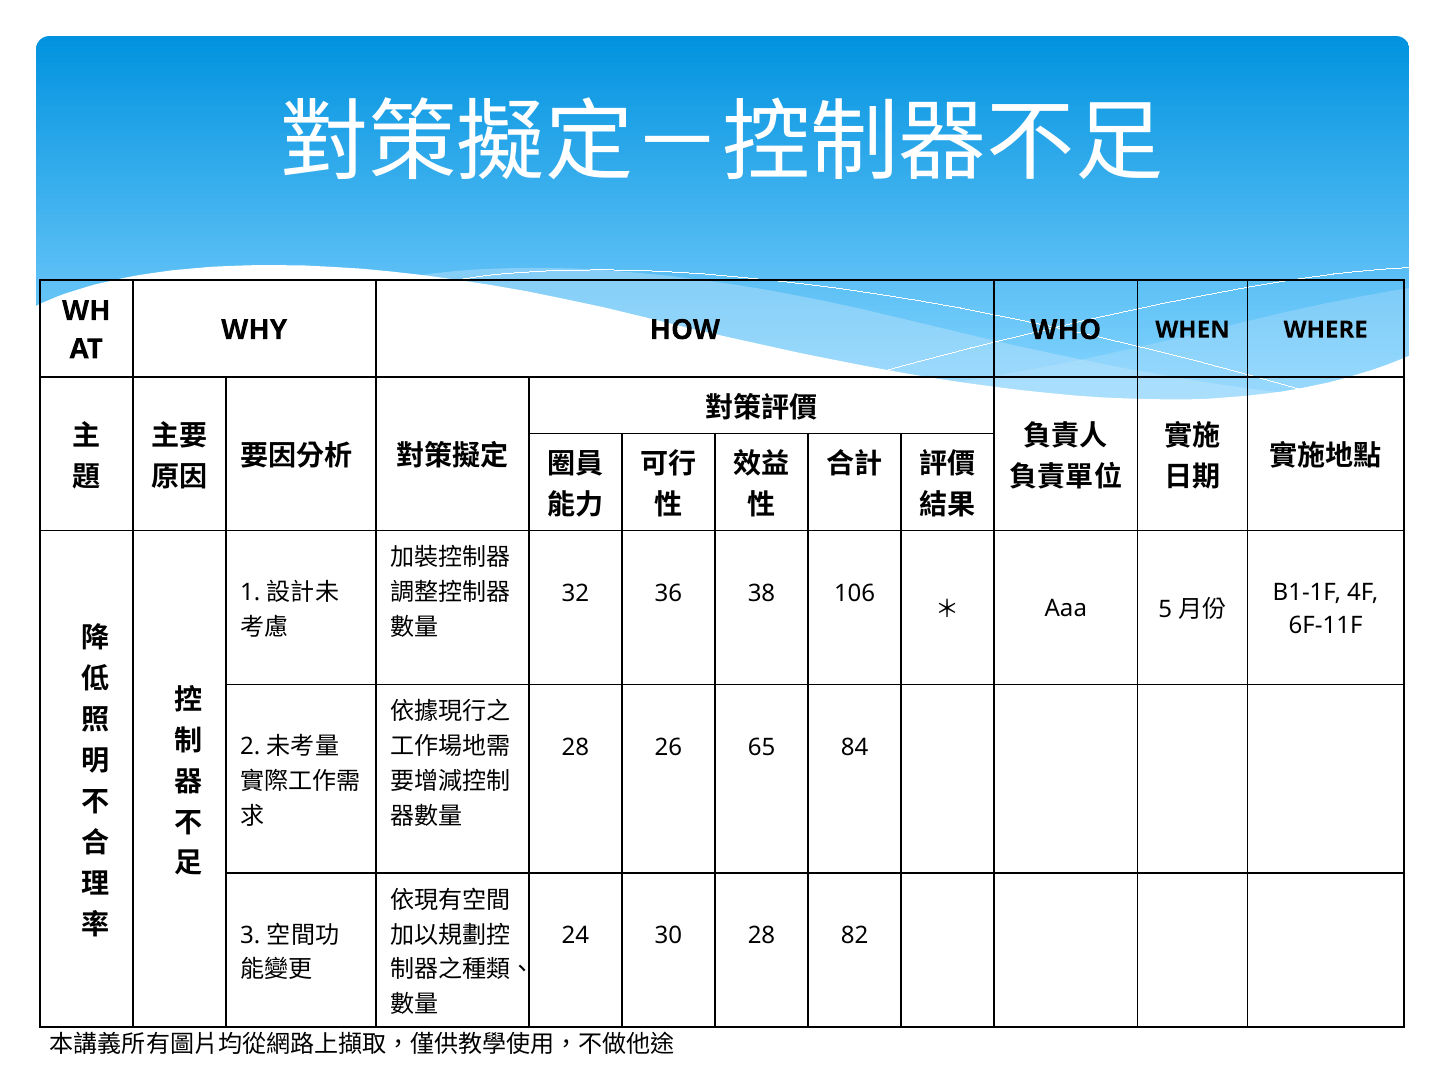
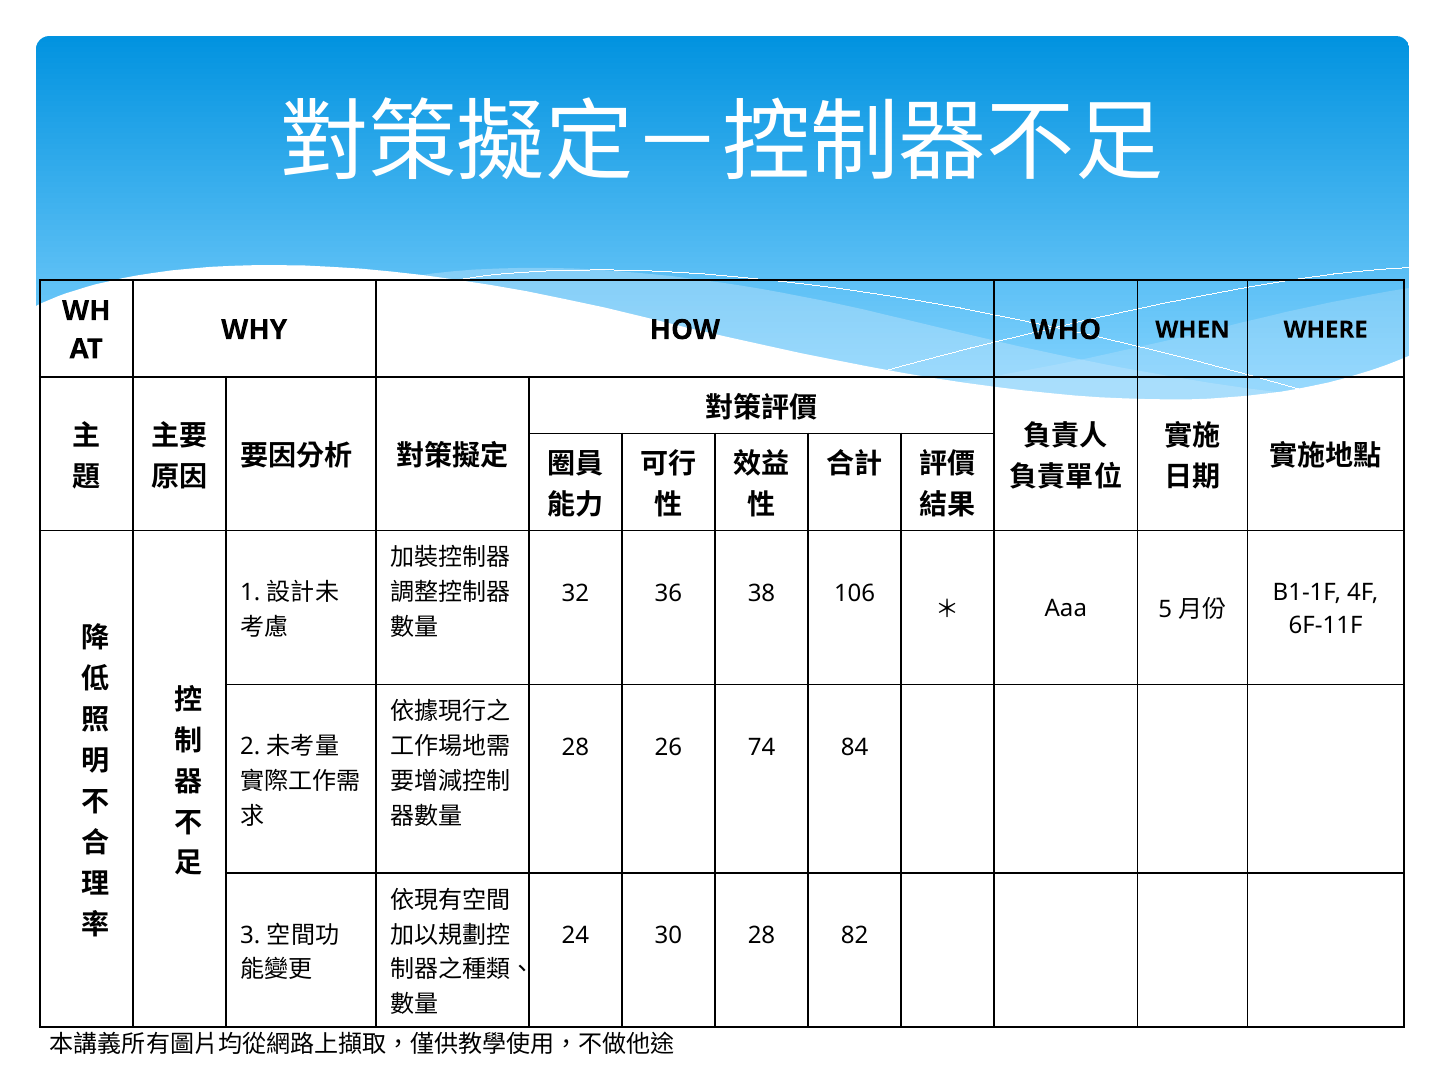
65: 65 -> 74 (762, 747)
